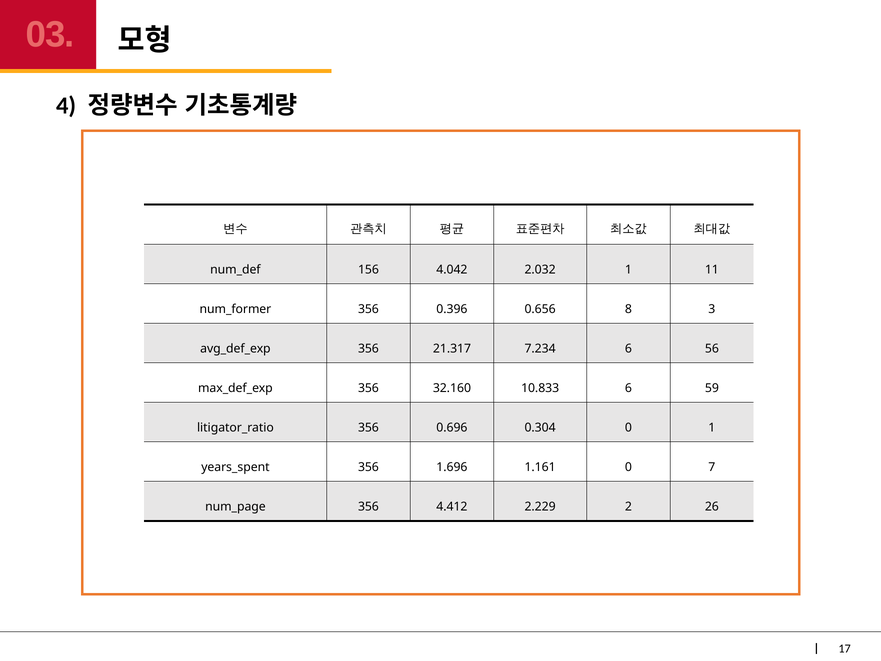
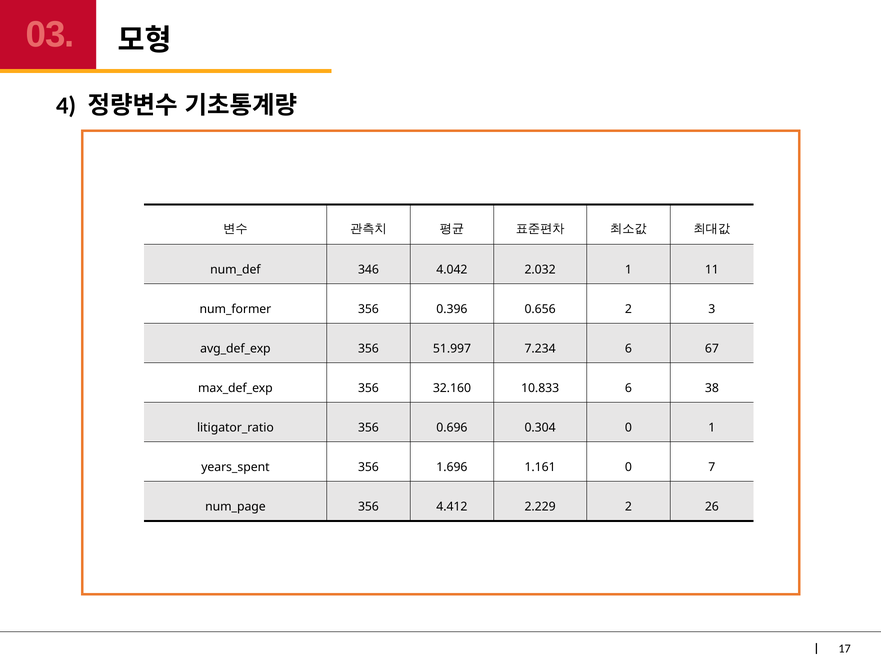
156: 156 -> 346 (368, 269)
0.656 8: 8 -> 2 (628, 309)
21.317: 21.317 -> 51.997 (452, 348)
56: 56 -> 67 (712, 348)
59: 59 -> 38 (712, 388)
